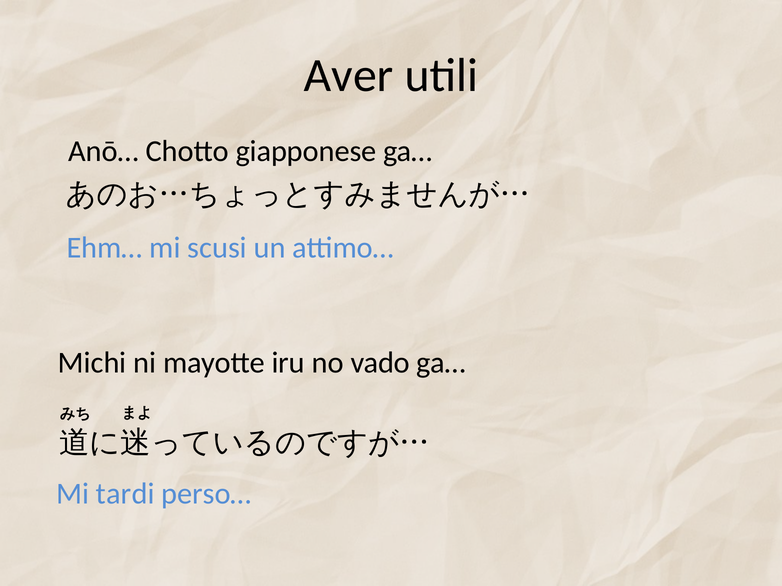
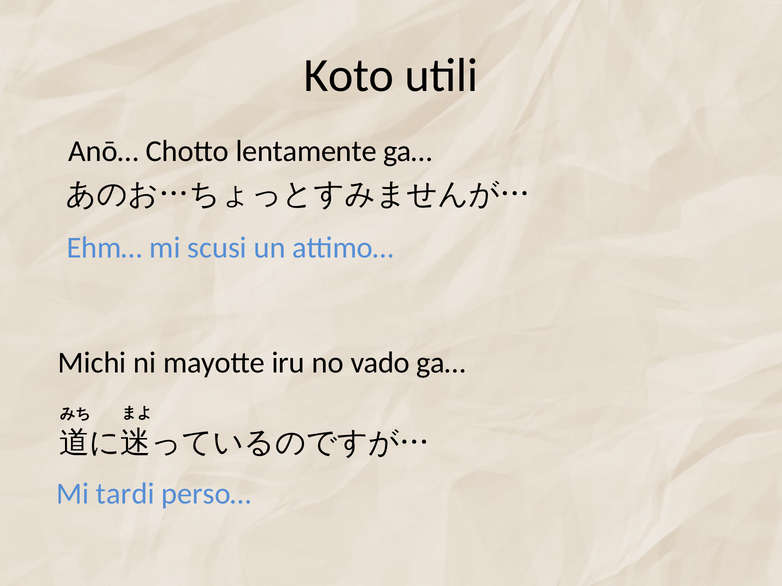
Aver: Aver -> Koto (349, 76)
giapponese: giapponese -> lentamente (306, 151)
